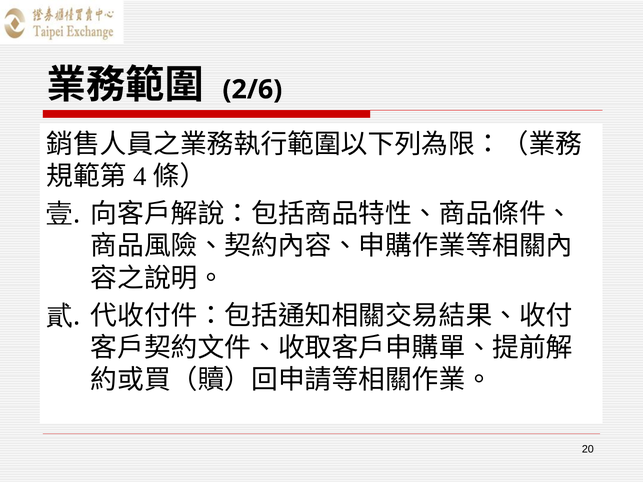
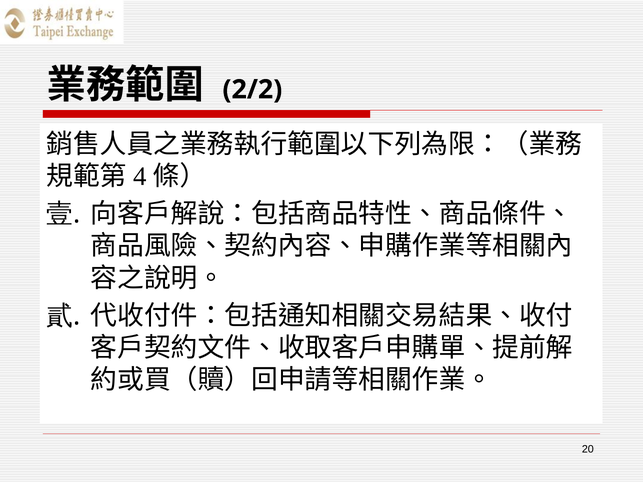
2/6: 2/6 -> 2/2 (252, 90)
